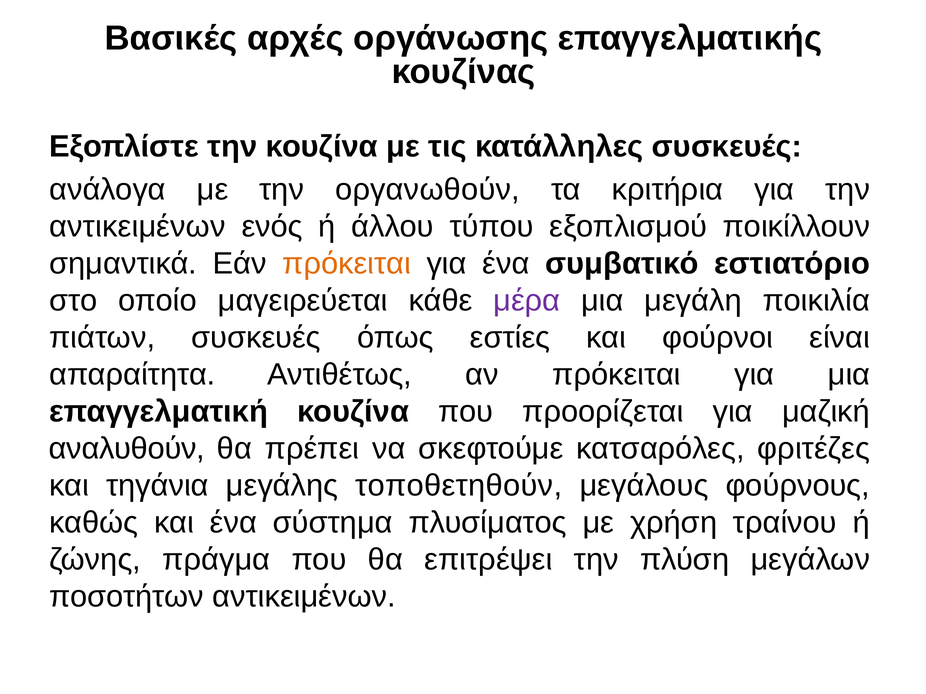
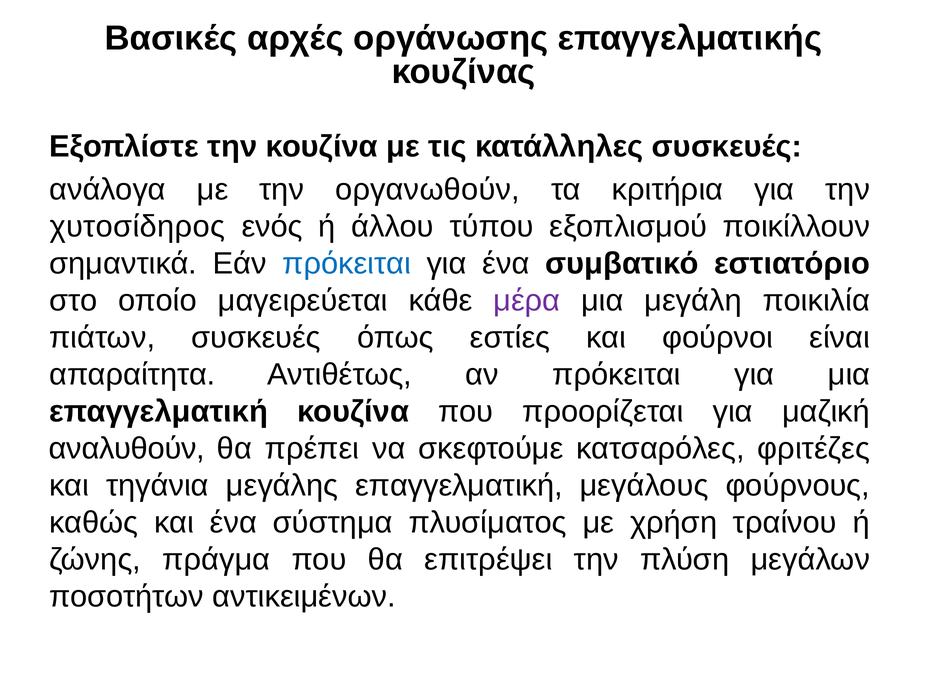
αντικειμένων: αντικειμένων -> χυτοσίδηρος (137, 227)
πρόκειται colour: orange -> blue (347, 264)
μεγάλης τοποθετηθούν: τοποθετηθούν -> επαγγελματική (459, 486)
